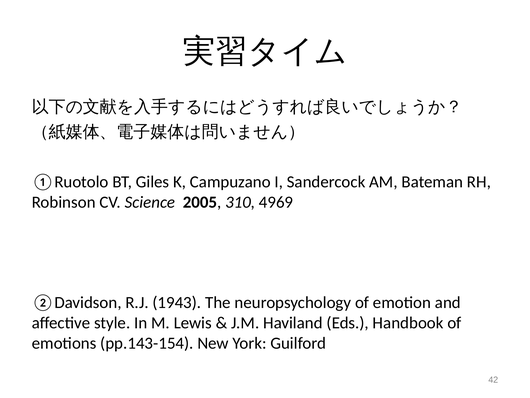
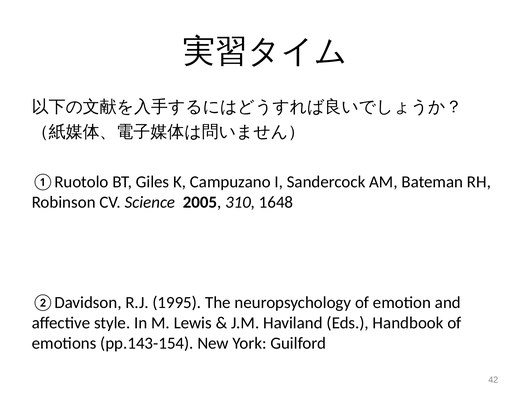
4969: 4969 -> 1648 (276, 202)
1943: 1943 -> 1995 (177, 302)
